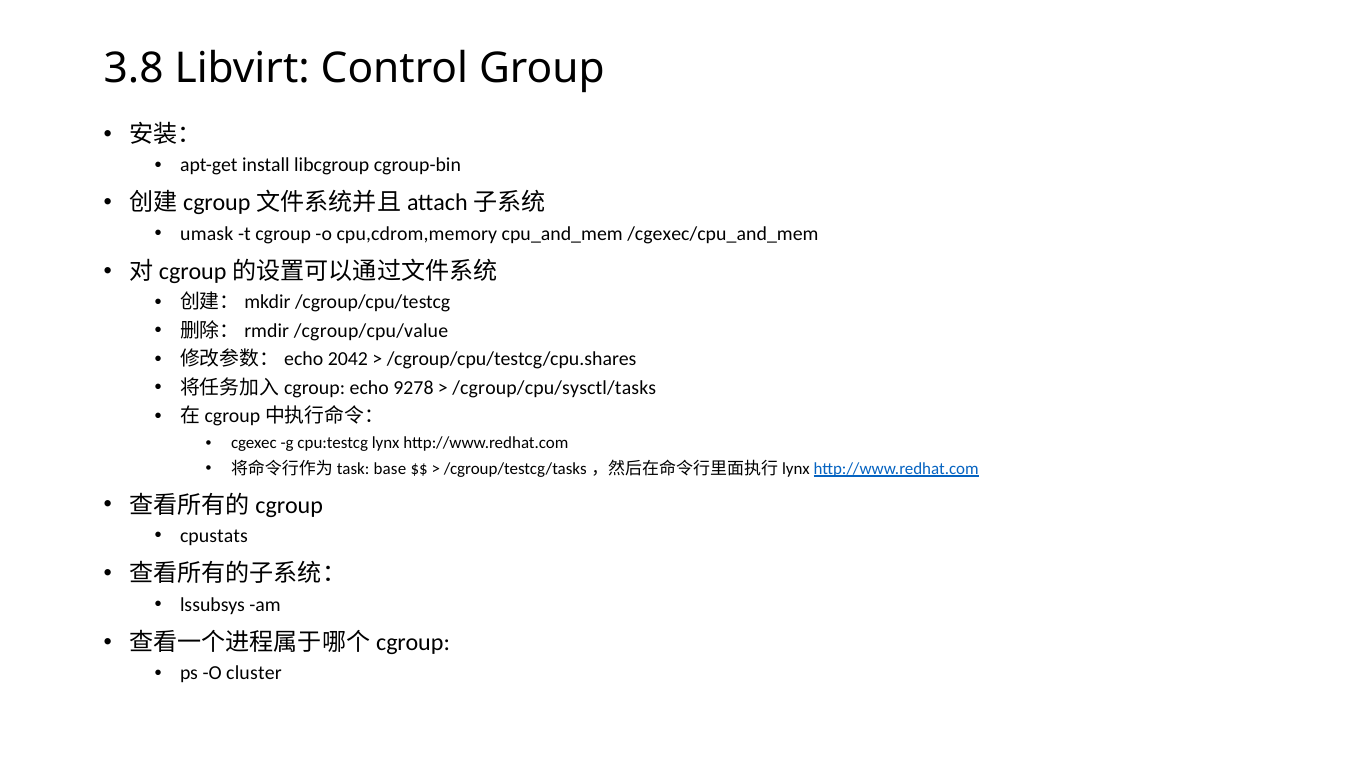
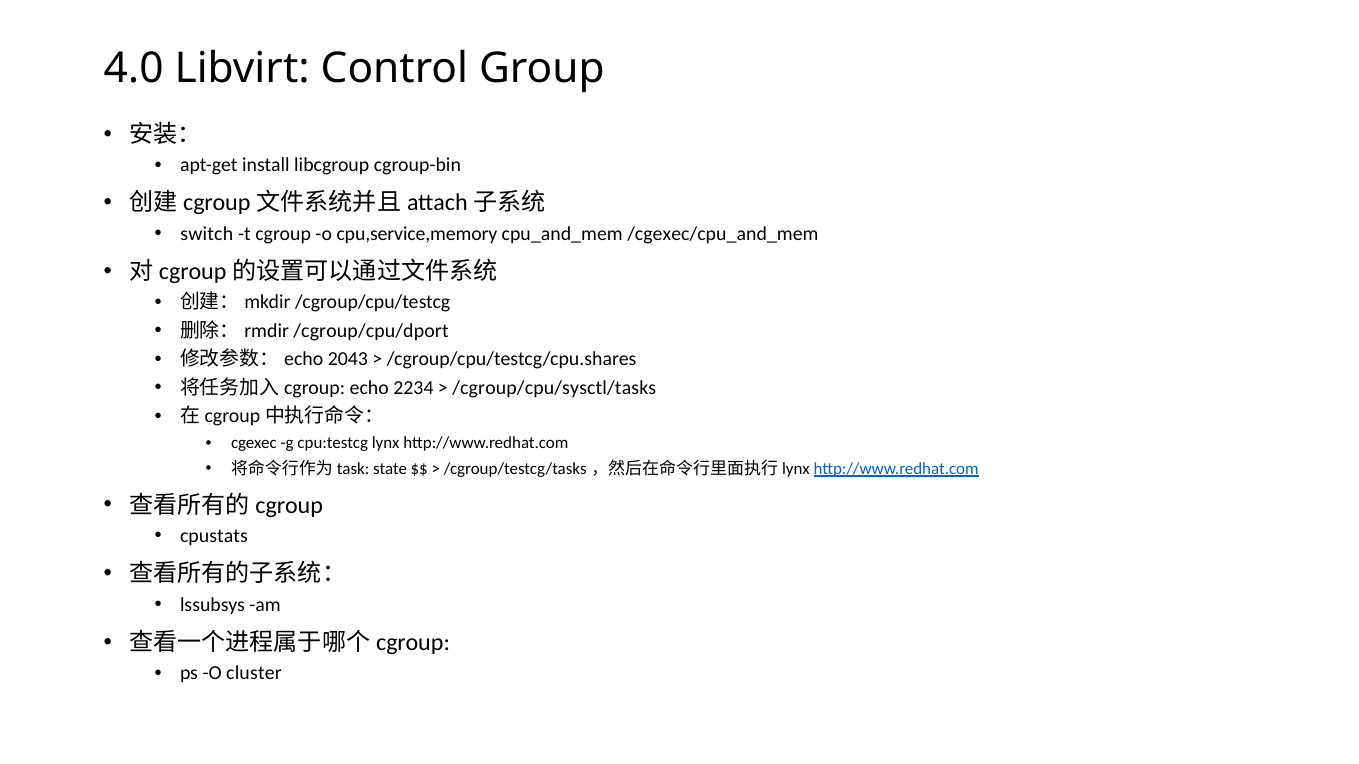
3.8: 3.8 -> 4.0 (134, 68)
umask: umask -> switch (207, 234)
cpu,cdrom,memory: cpu,cdrom,memory -> cpu,service,memory (417, 234)
/cgroup/cpu/value: /cgroup/cpu/value -> /cgroup/cpu/dport (371, 331)
2042: 2042 -> 2043 (348, 360)
9278: 9278 -> 2234 (413, 388)
base: base -> state (390, 469)
